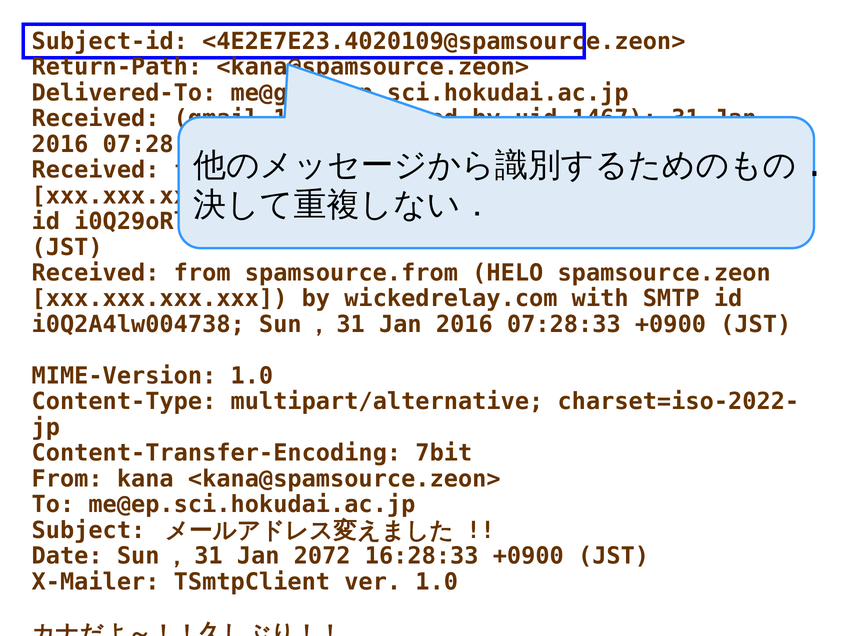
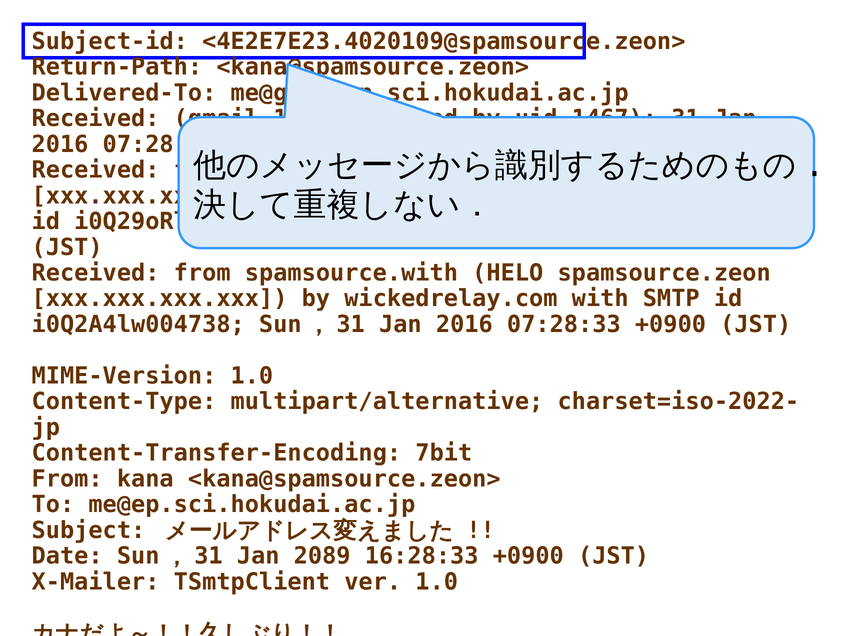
spamsource.from: spamsource.from -> spamsource.with (351, 273)
2072: 2072 -> 2089 (322, 556)
